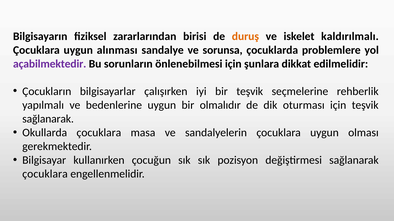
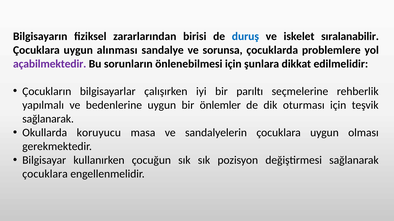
duruş colour: orange -> blue (245, 36)
kaldırılmalı: kaldırılmalı -> sıralanabilir (350, 36)
bir teşvik: teşvik -> parıltı (250, 92)
olmalıdır: olmalıdır -> önlemler (220, 105)
Okullarda çocuklara: çocuklara -> koruyucu (99, 133)
